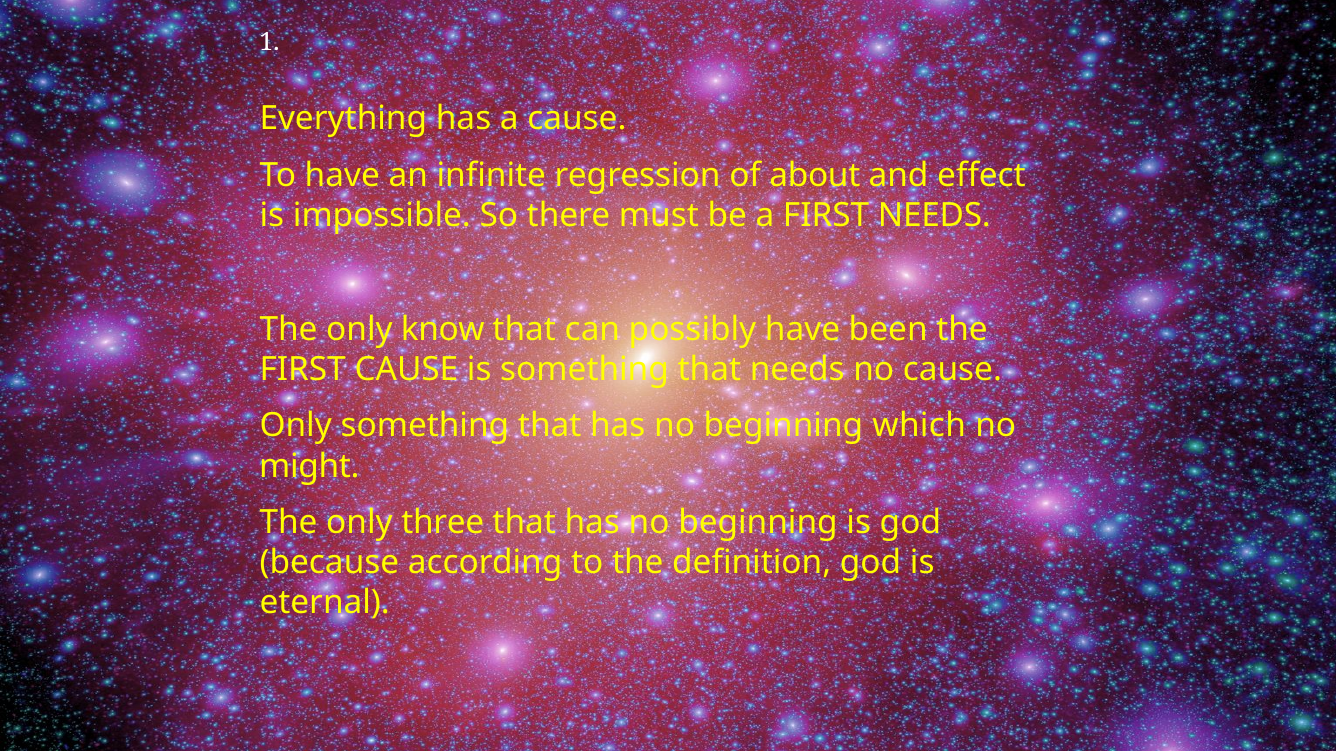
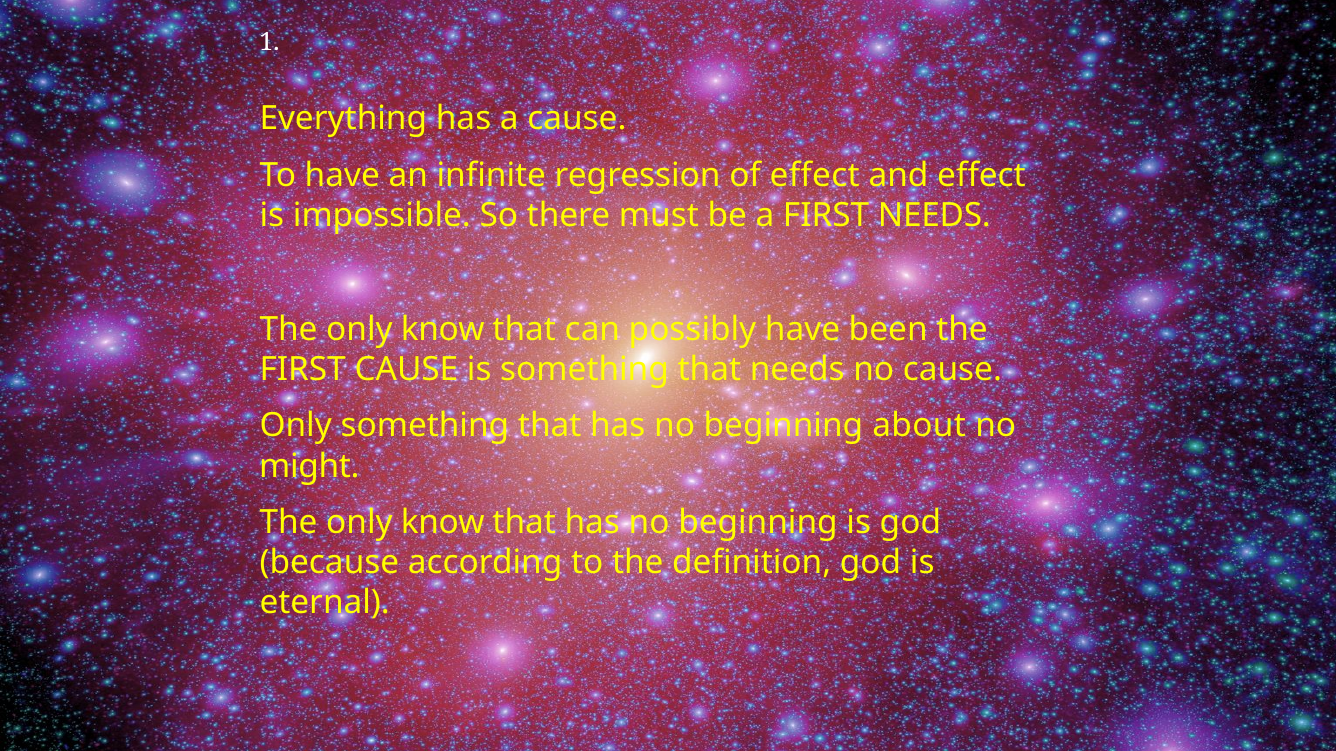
of about: about -> effect (815, 176)
which: which -> about (919, 426)
three: three -> know (443, 523)
